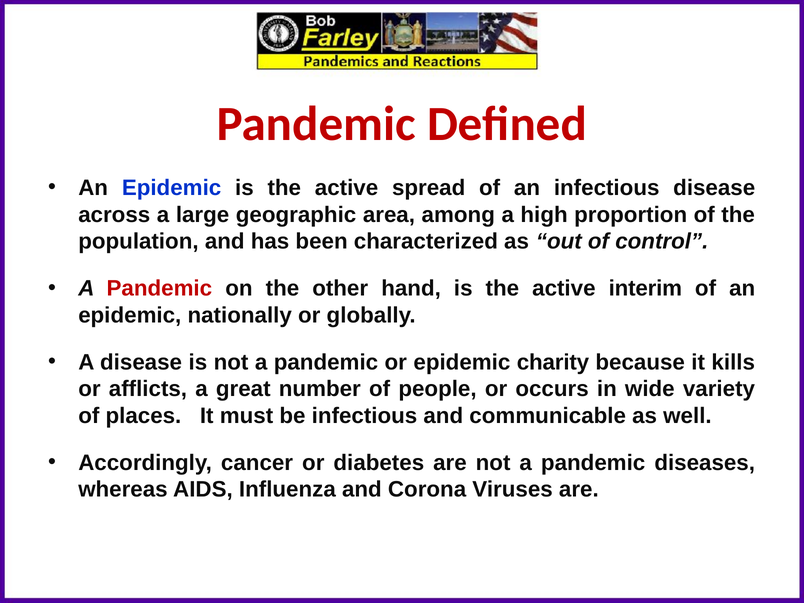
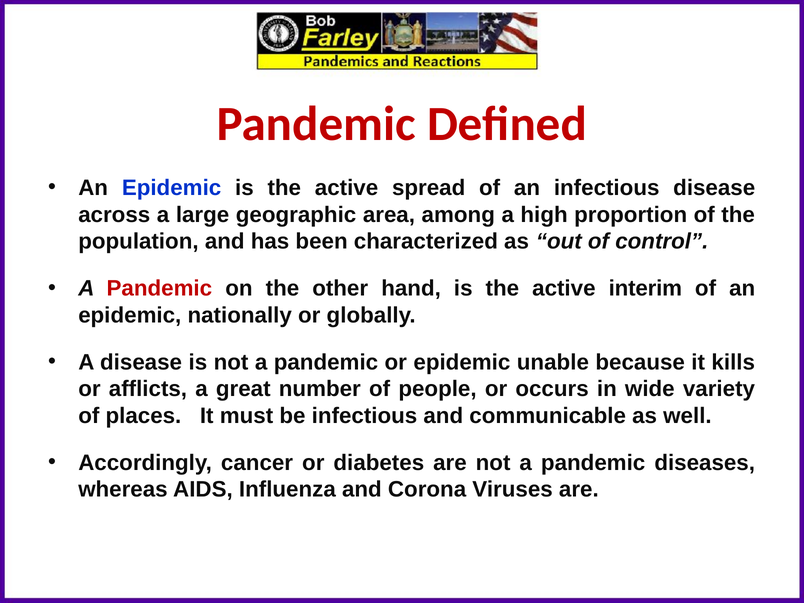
charity: charity -> unable (553, 362)
